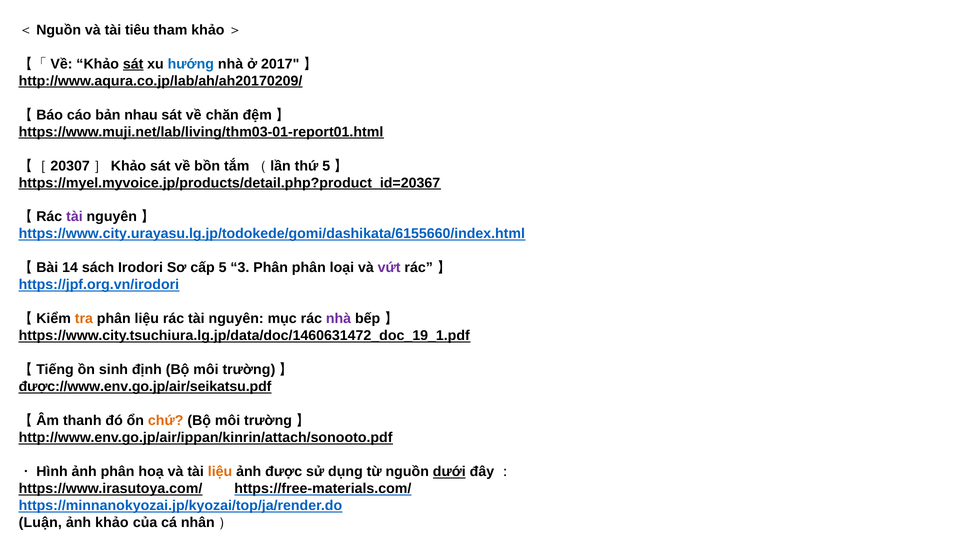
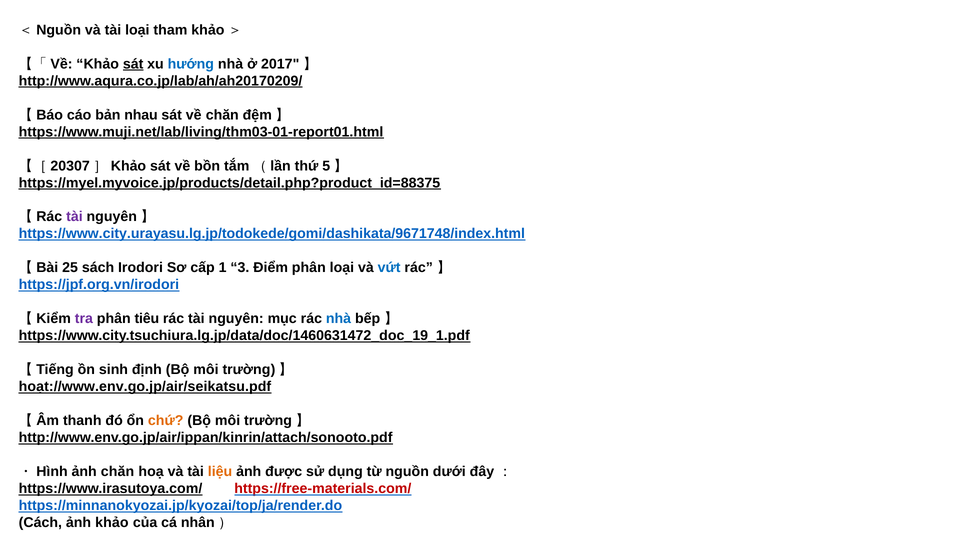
tài tiêu: tiêu -> loại (137, 30)
https://myel.myvoice.jp/products/detail.php?product_id=20367: https://myel.myvoice.jp/products/detail.php?product_id=20367 -> https://myel.myvoice.jp/products/detail.php?product_id=88375 (229, 183)
https://www.city.urayasu.lg.jp/todokede/gomi/dashikata/6155660/index.html: https://www.city.urayasu.lg.jp/todokede/gomi/dashikata/6155660/index.html -> https://www.city.urayasu.lg.jp/todokede/gomi/dashikata/9671748/index.html (272, 234)
14: 14 -> 25 (70, 268)
cấp 5: 5 -> 1 (223, 268)
3 Phân: Phân -> Điểm (271, 268)
vứt colour: purple -> blue (389, 268)
tra colour: orange -> purple (84, 319)
phân liệu: liệu -> tiêu (147, 319)
nhà colour: purple -> blue (338, 319)
được://www.env.go.jp/air/seikatsu.pdf: được://www.env.go.jp/air/seikatsu.pdf -> hoạt://www.env.go.jp/air/seikatsu.pdf (145, 387)
ảnh phân: phân -> chăn (118, 471)
dưới underline: present -> none (449, 471)
https://free-materials.com/ colour: black -> red (323, 488)
Luận: Luận -> Cách (40, 522)
